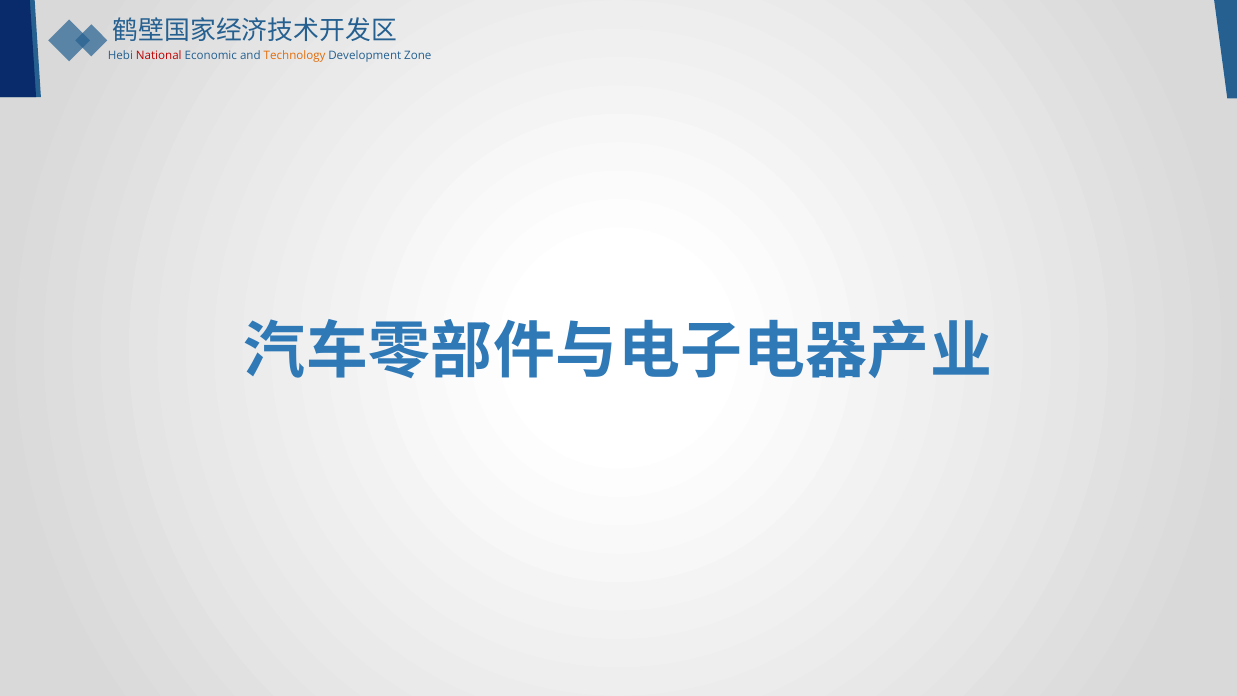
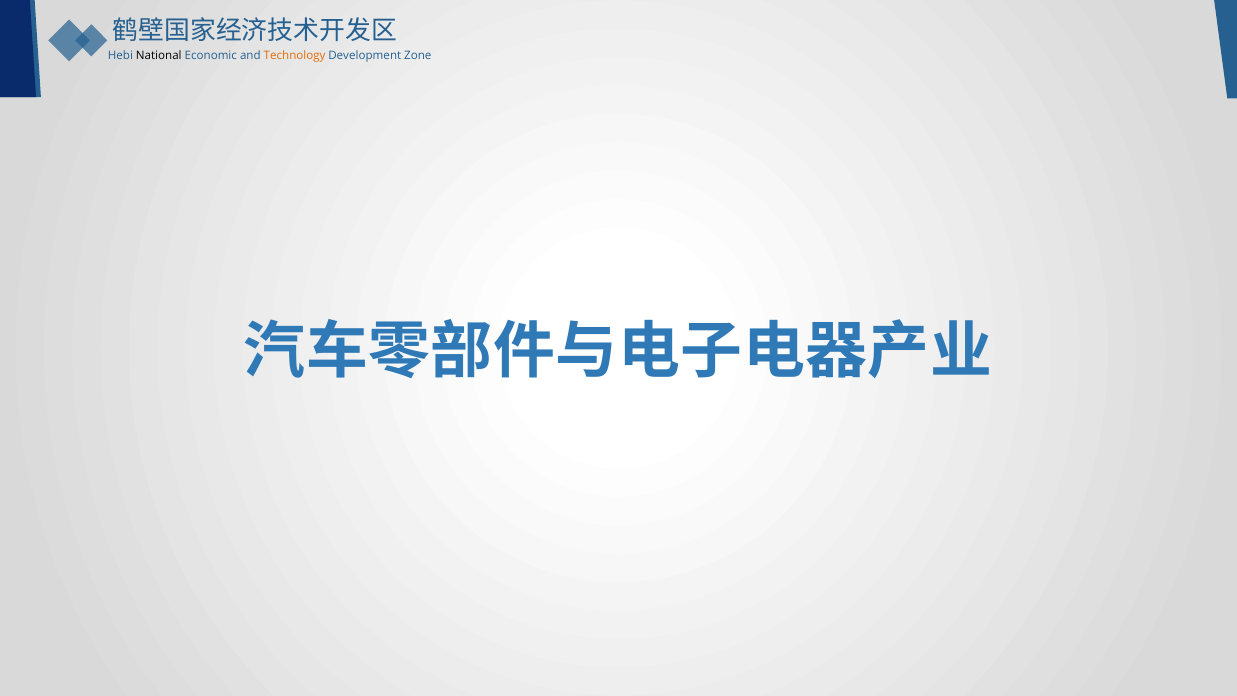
National colour: red -> black (159, 55)
